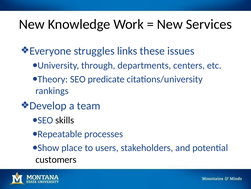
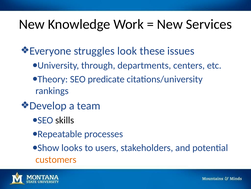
links: links -> look (127, 51)
place: place -> looks (72, 147)
customers colour: black -> orange (56, 159)
